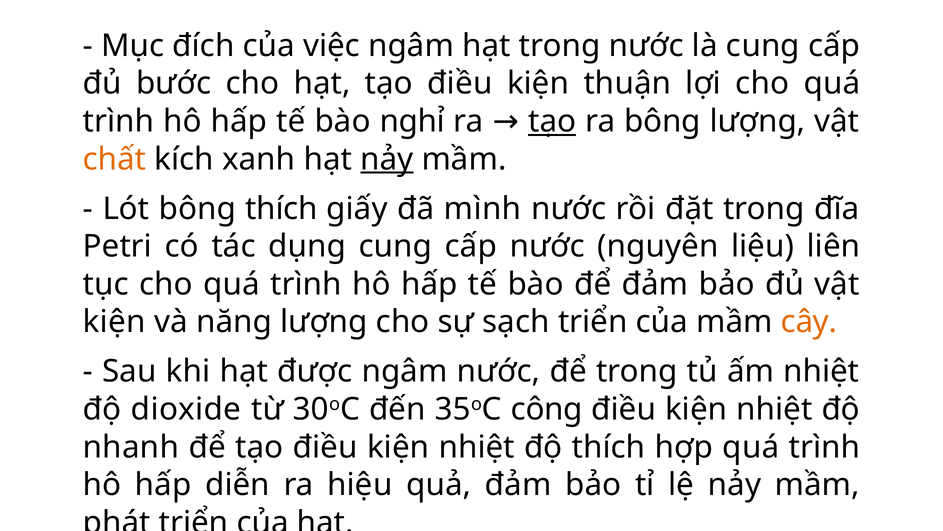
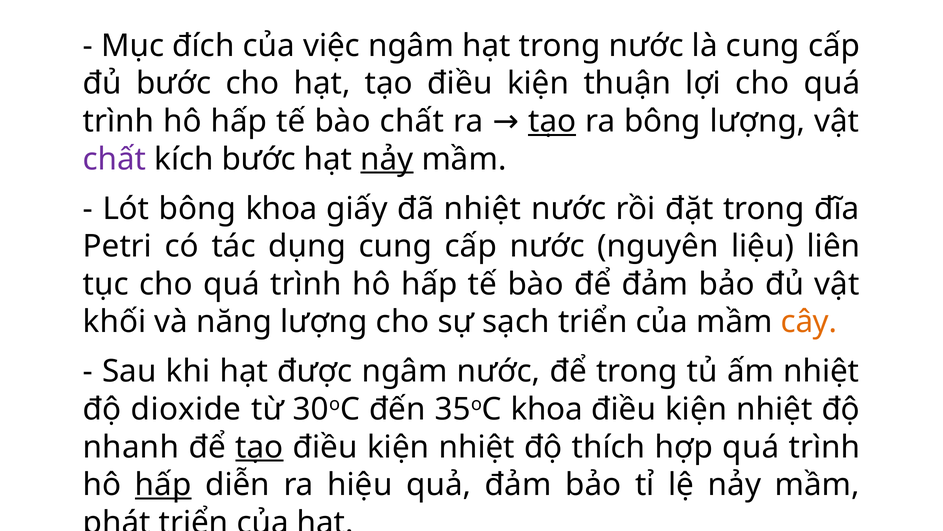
bào nghỉ: nghỉ -> chất (412, 121)
chất colour: orange -> purple (115, 159)
kích xanh: xanh -> bước (259, 159)
bông thích: thích -> khoa (281, 208)
đã mình: mình -> nhiệt (483, 208)
kiện: kiện -> khối (115, 322)
35oC công: công -> khoa (547, 409)
tạo underline: none -> present (259, 447)
hấp underline: none -> present (163, 484)
